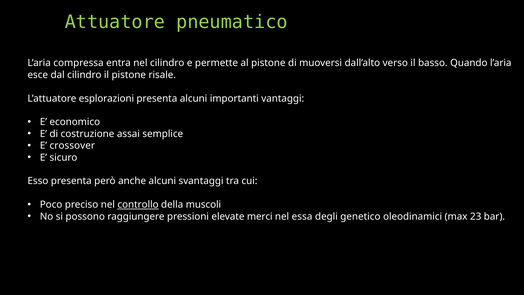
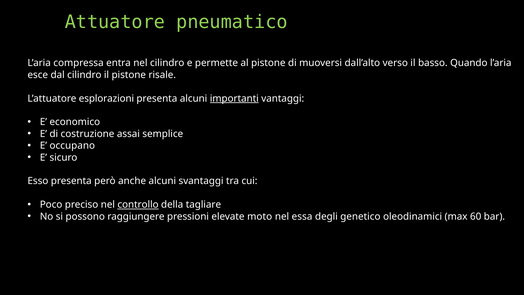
importanti underline: none -> present (234, 98)
crossover: crossover -> occupano (72, 146)
muscoli: muscoli -> tagliare (203, 205)
merci: merci -> moto (260, 216)
23: 23 -> 60 (476, 216)
